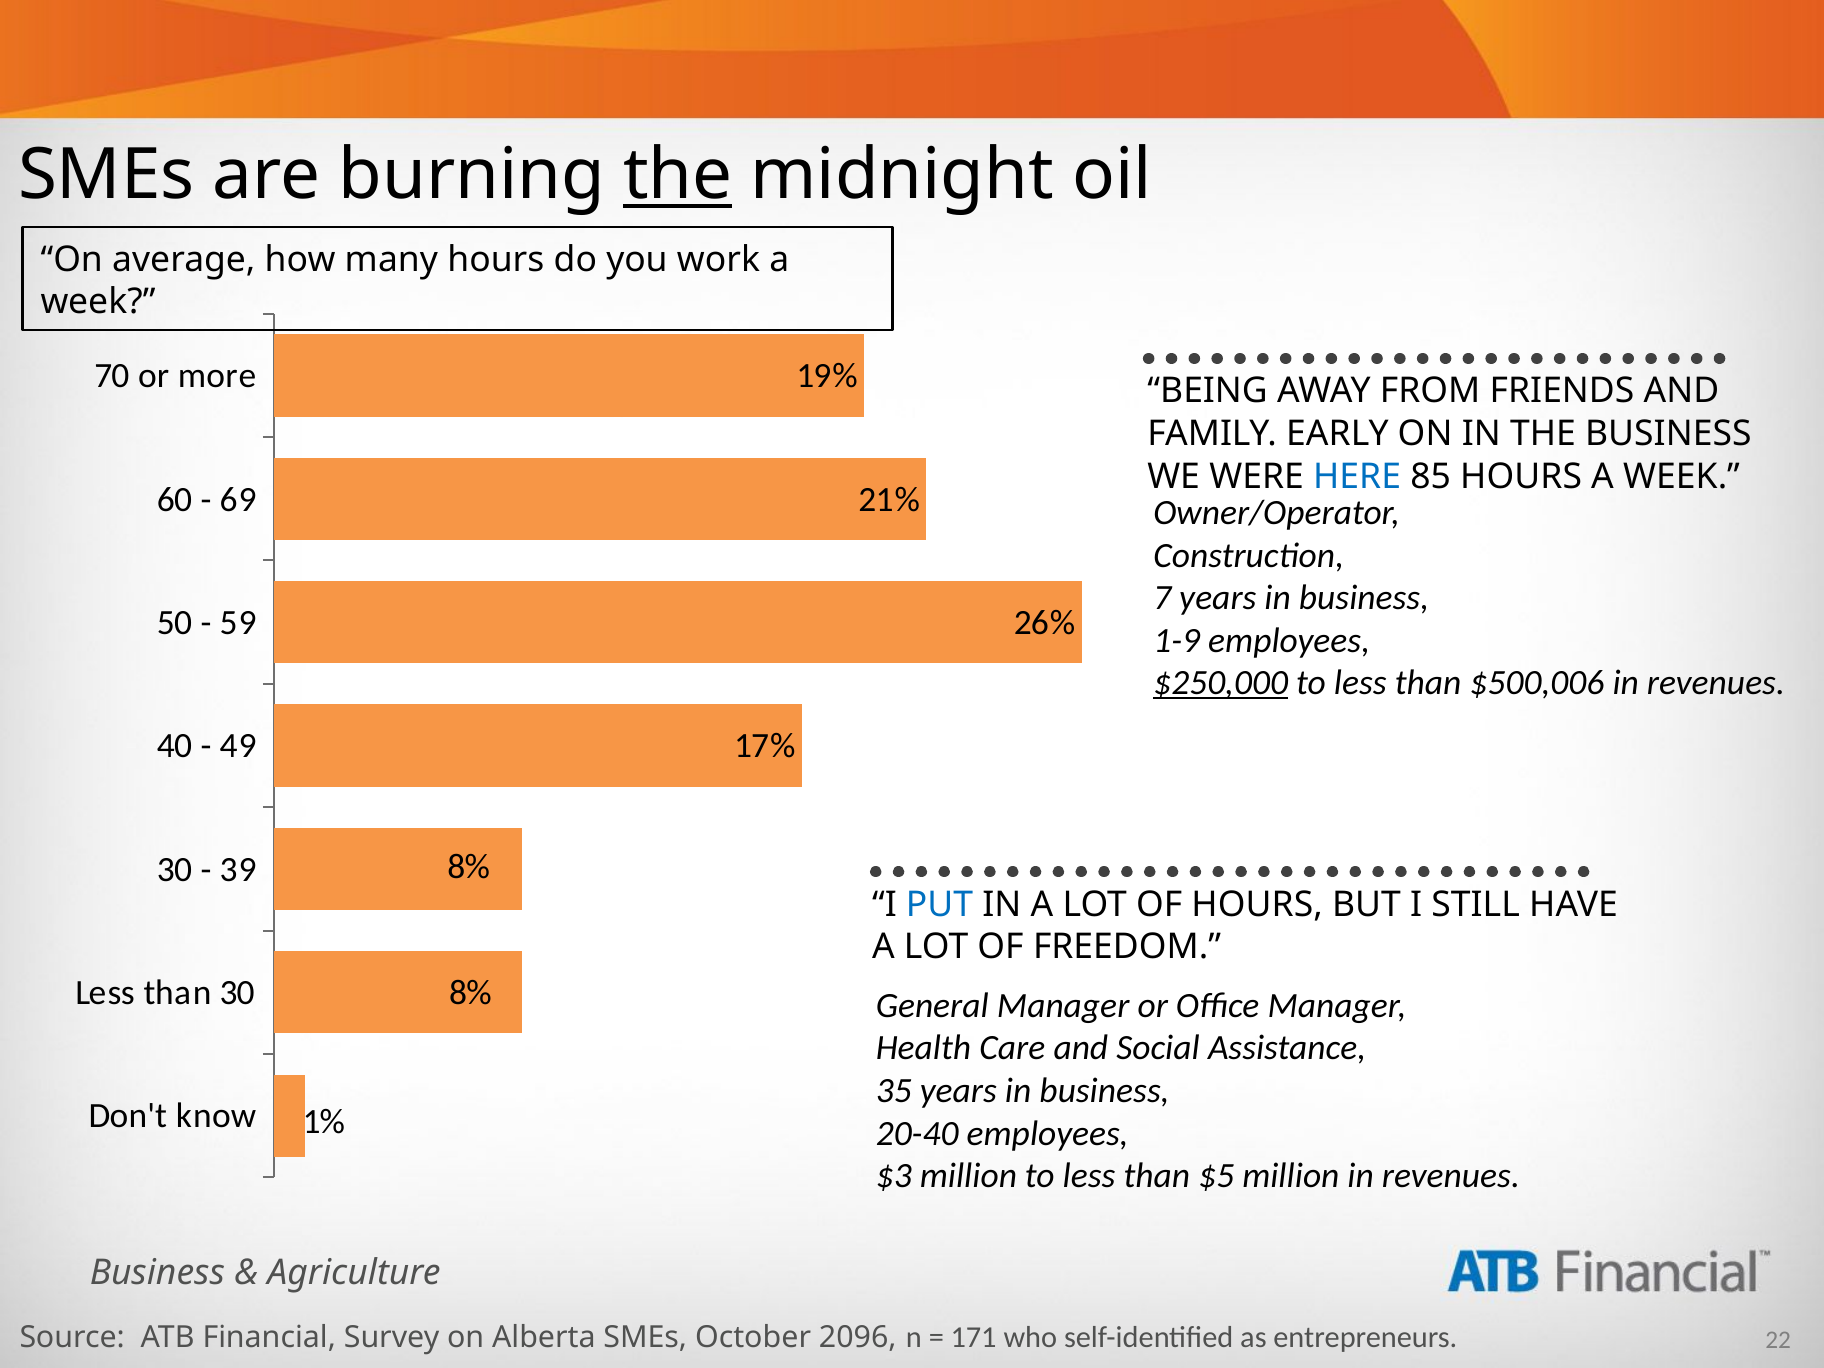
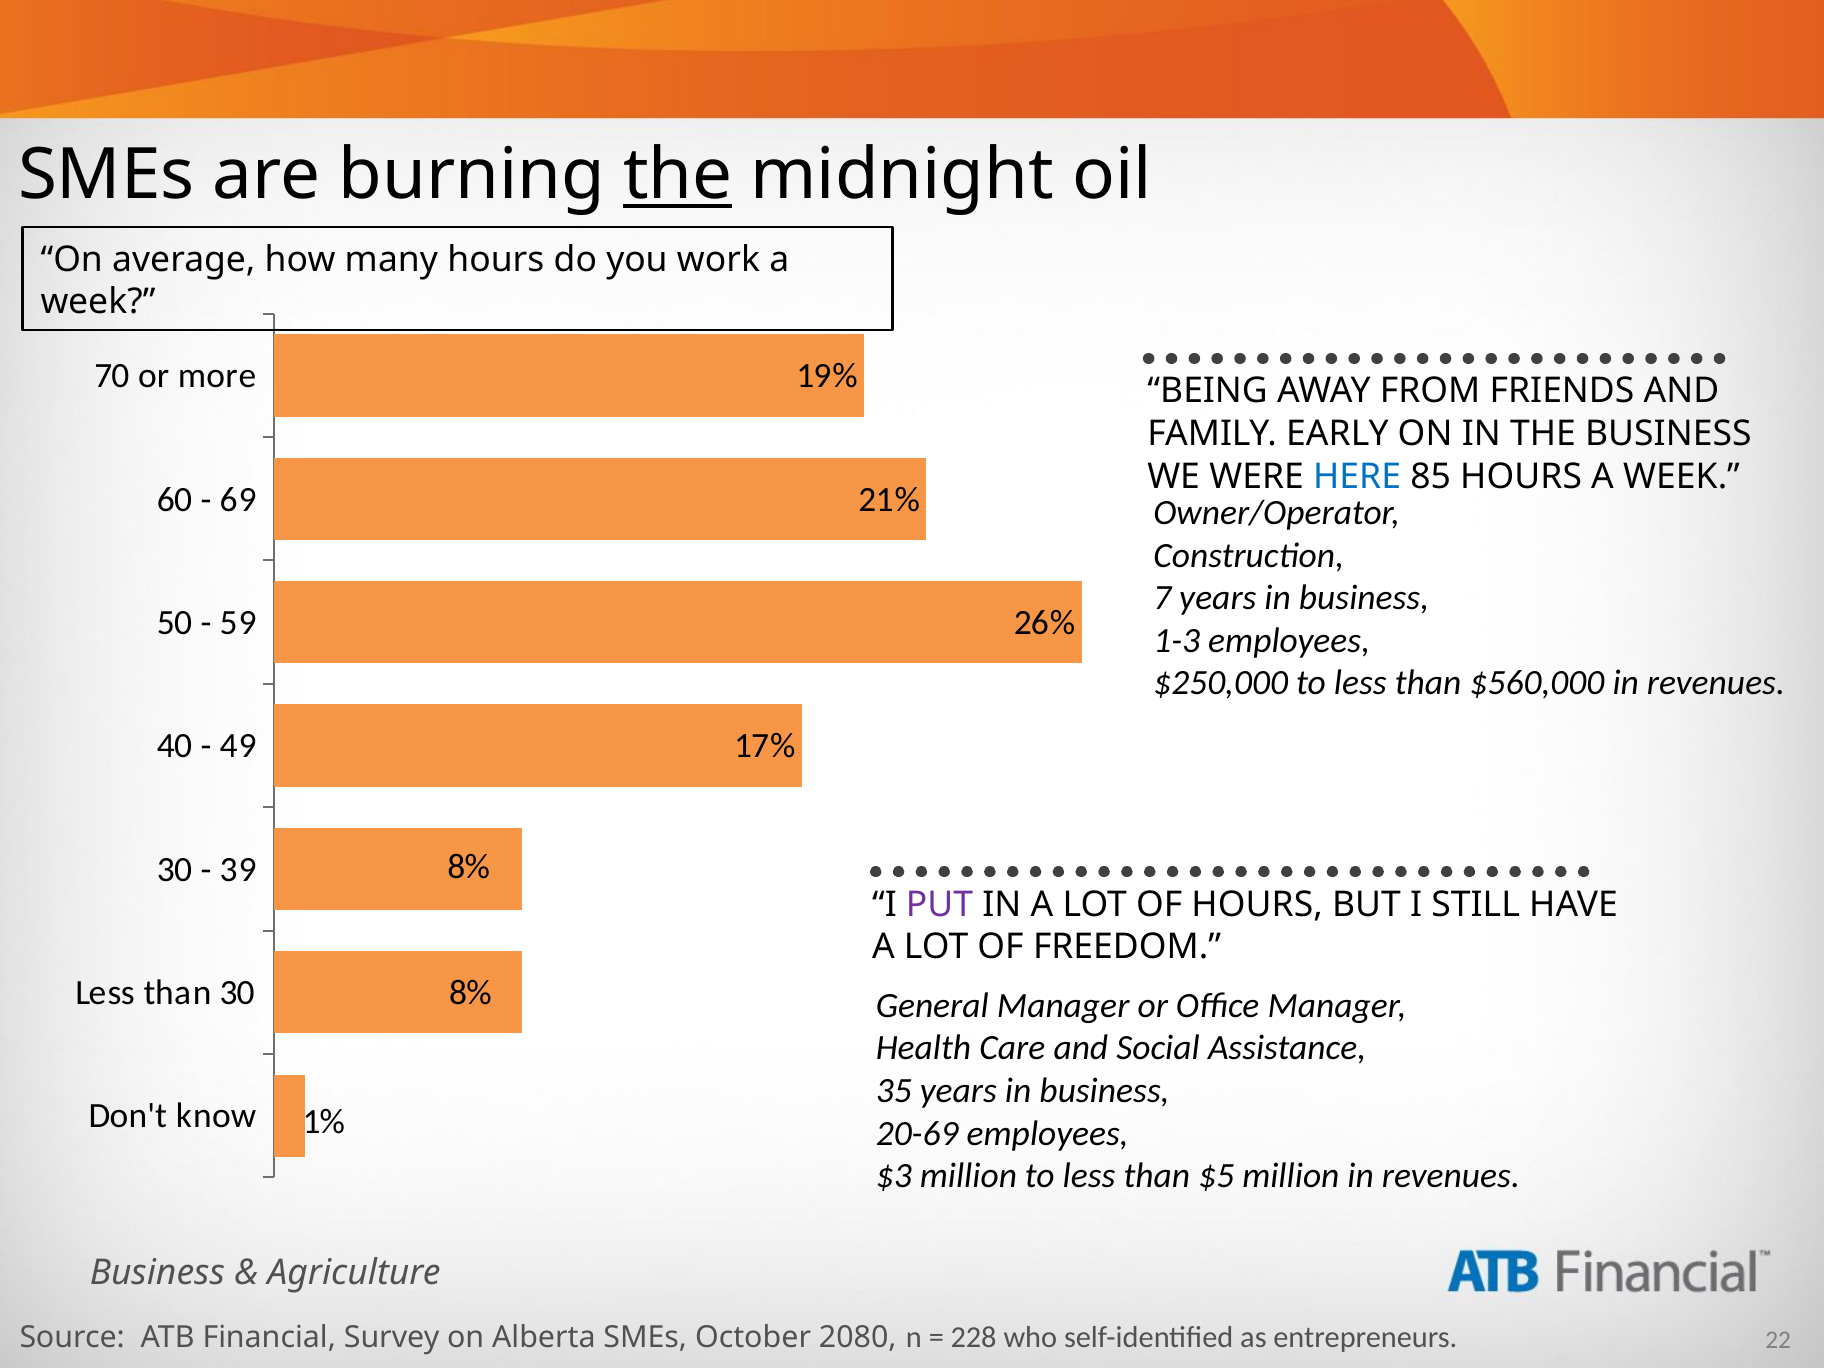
1-9: 1-9 -> 1-3 (1177, 641)
$250,000 underline: present -> none (1221, 683)
$500,006: $500,006 -> $560,000 (1537, 683)
PUT colour: blue -> purple (940, 904)
20-40: 20-40 -> 20-69 (917, 1133)
2096: 2096 -> 2080 (858, 1337)
171: 171 -> 228 (974, 1337)
